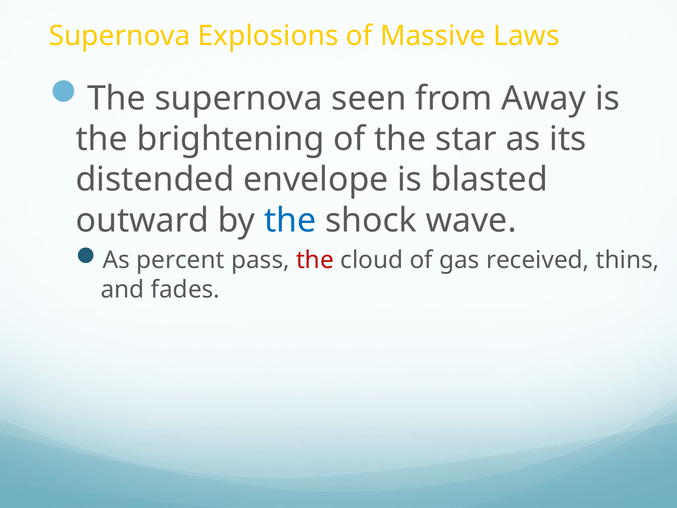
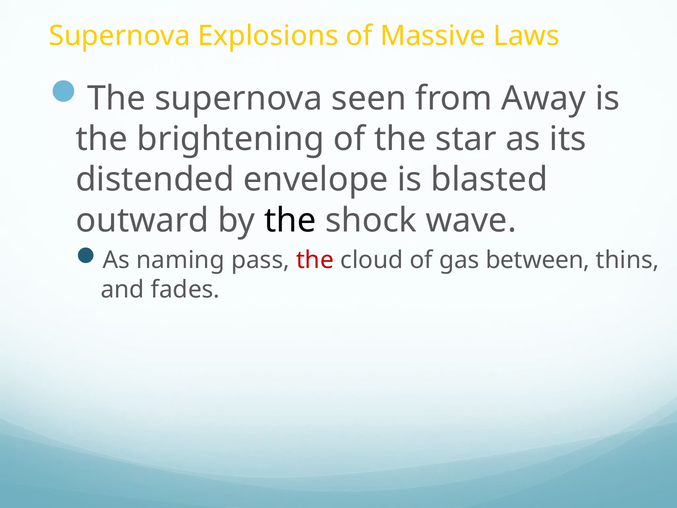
the colour: blue -> black (290, 220)
percent: percent -> naming (180, 260)
received: received -> between (538, 260)
